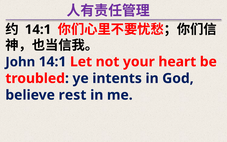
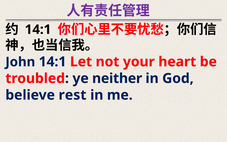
intents: intents -> neither (117, 78)
